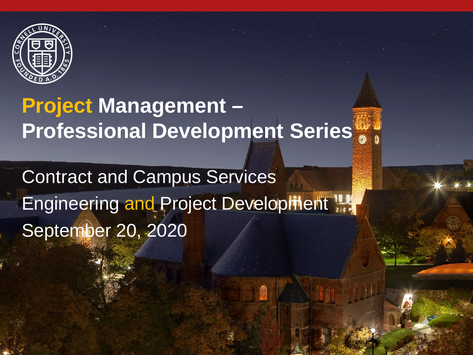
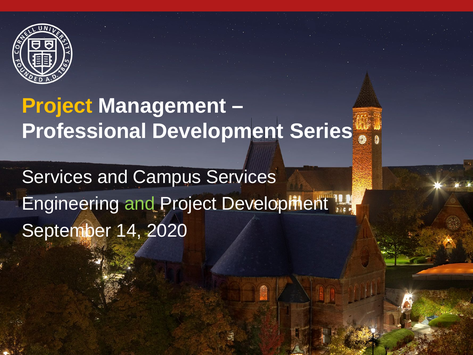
Contract: Contract -> Services (57, 177)
and colour: yellow -> light green (140, 204)
20: 20 -> 14 (129, 231)
